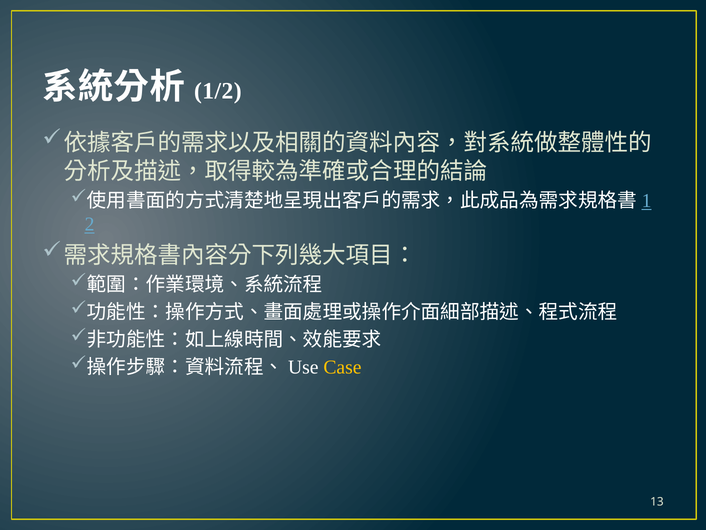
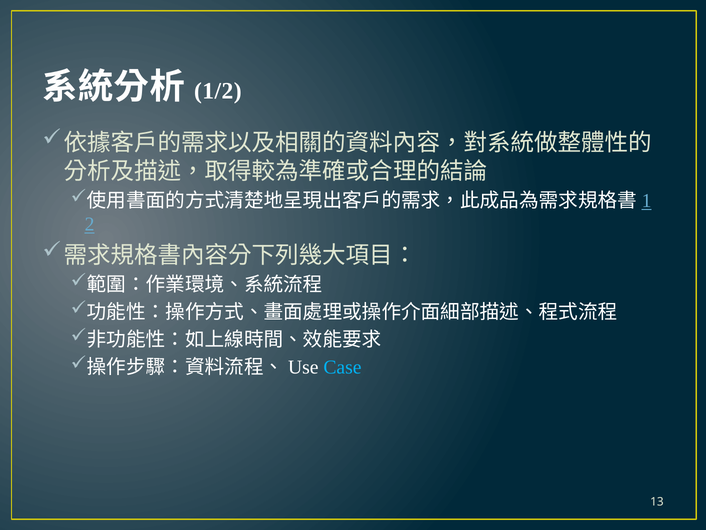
Case colour: yellow -> light blue (342, 367)
